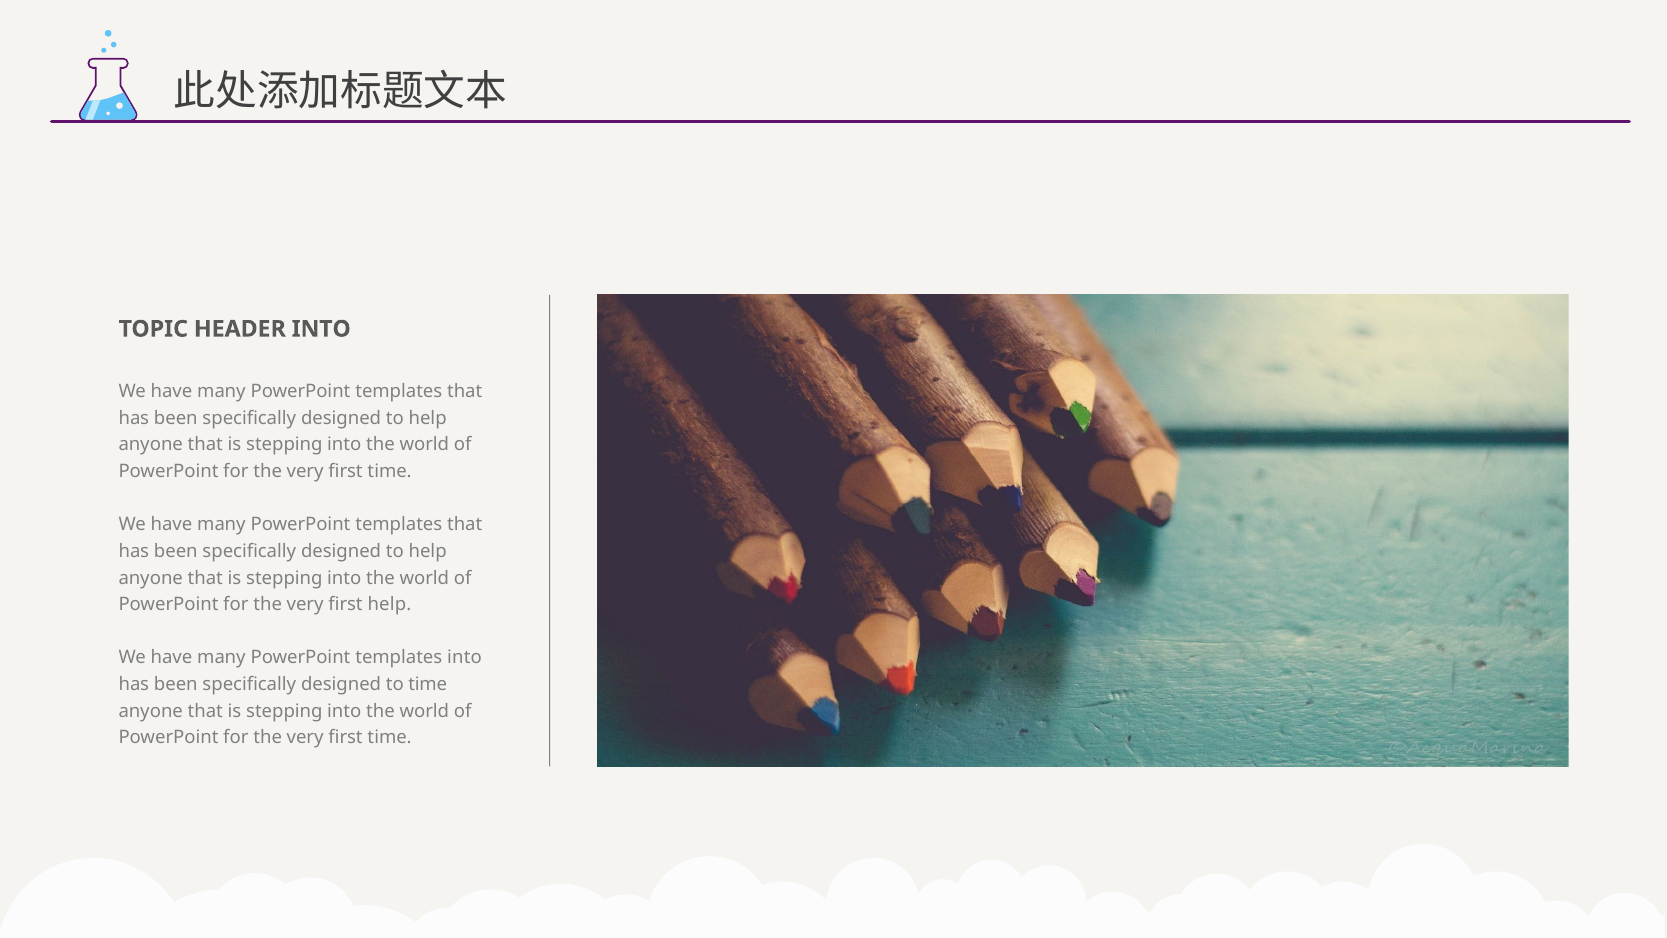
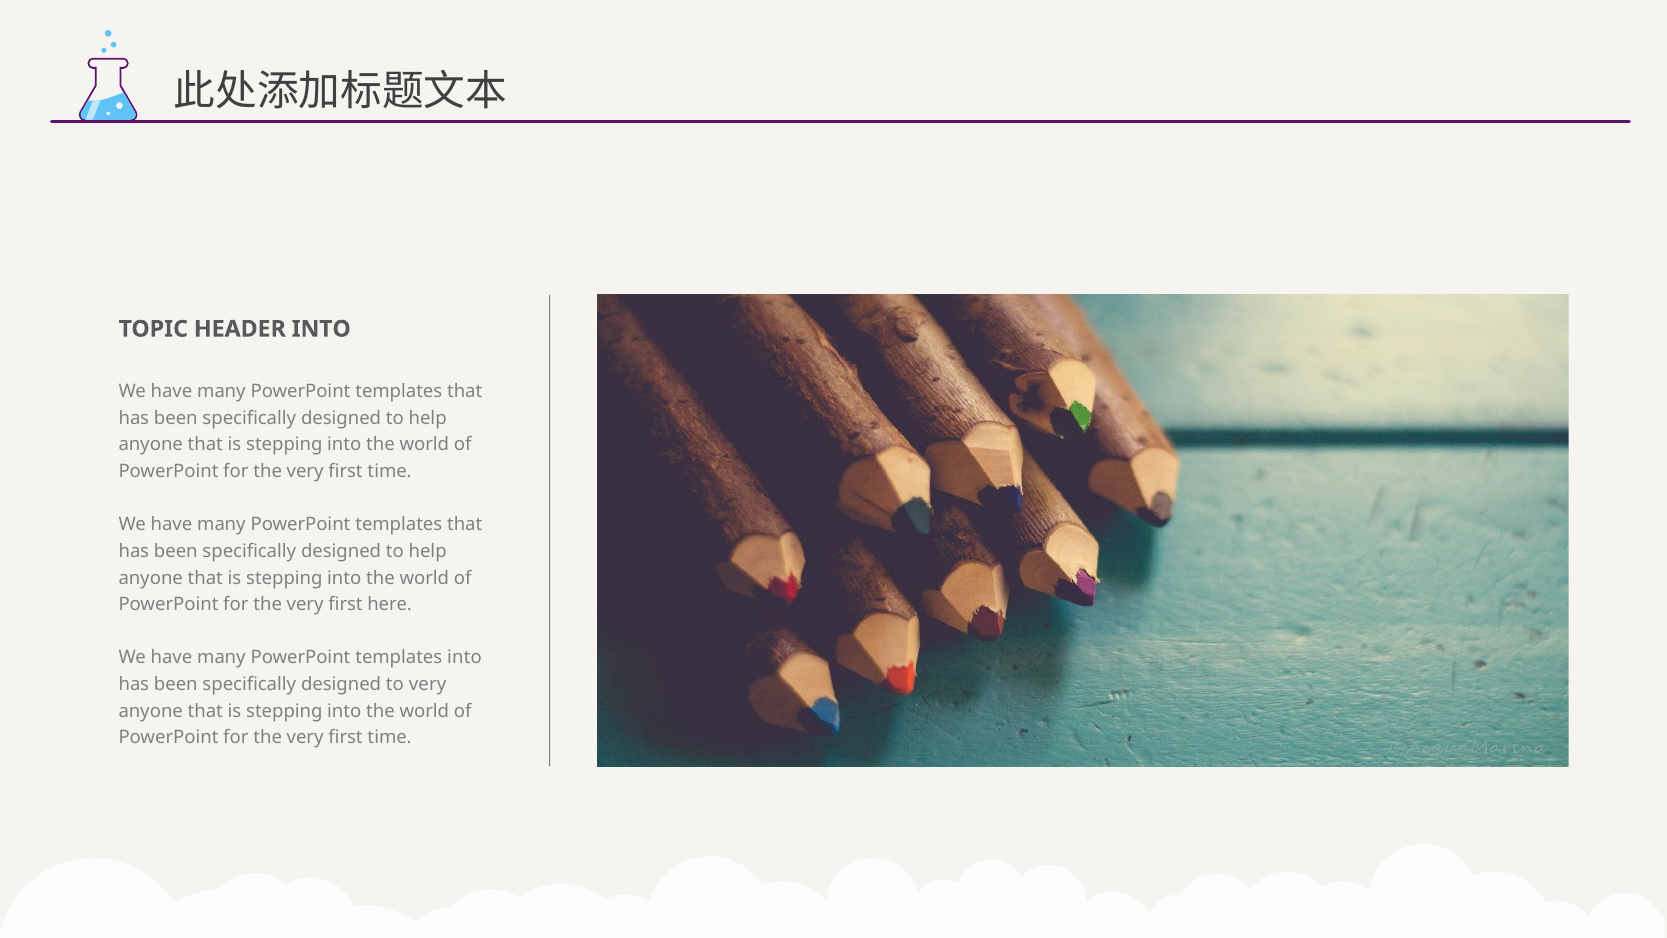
first help: help -> here (390, 604)
to time: time -> very (428, 684)
